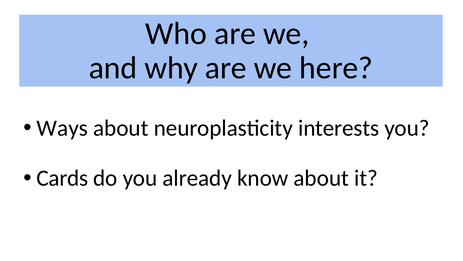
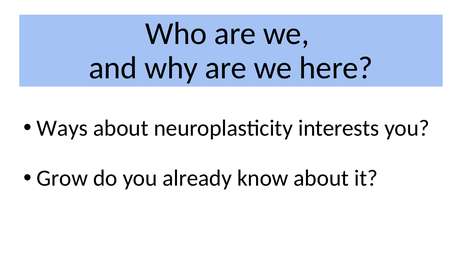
Cards: Cards -> Grow (62, 178)
